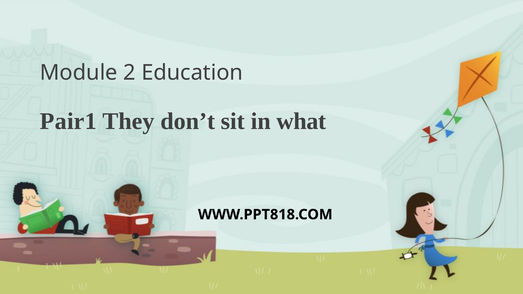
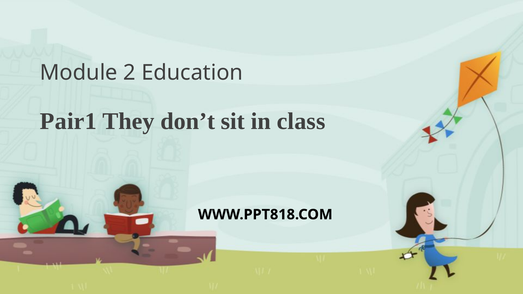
what: what -> class (301, 121)
